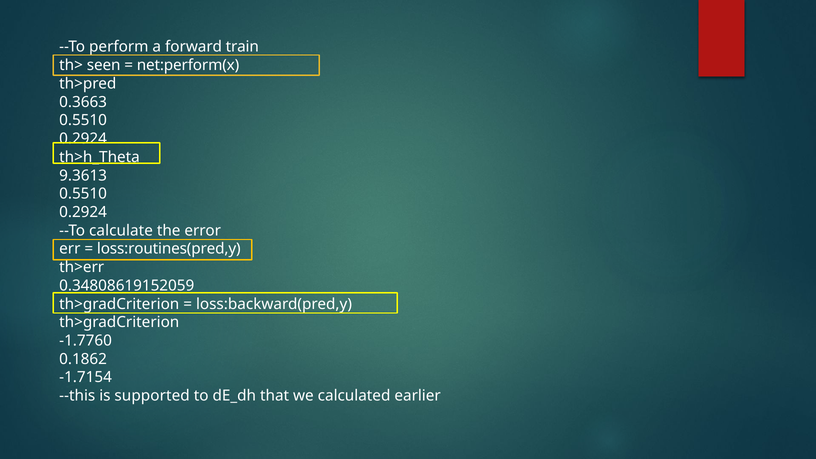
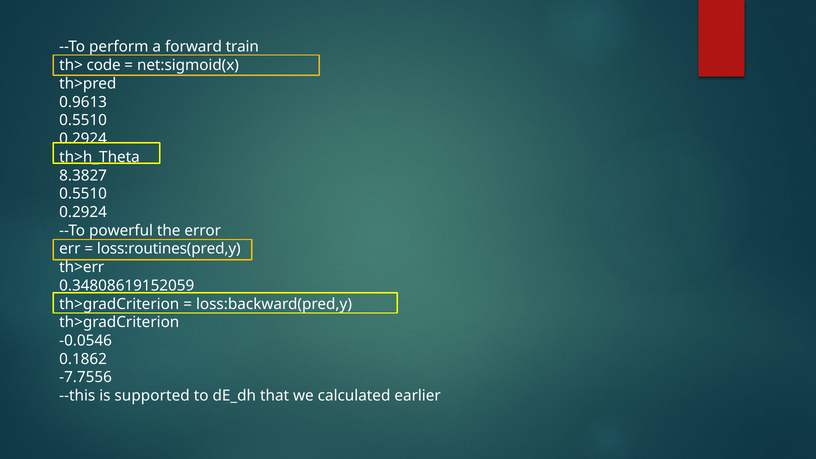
seen: seen -> code (104, 65)
net:perform(x: net:perform(x -> net:sigmoid(x (188, 65)
0.3663: 0.3663 -> 0.9613 (83, 102)
9.3613: 9.3613 -> 8.3827 (83, 175)
calculate: calculate -> powerful (121, 231)
-1.7760: -1.7760 -> -0.0546 (86, 341)
-1.7154: -1.7154 -> -7.7556 (86, 377)
